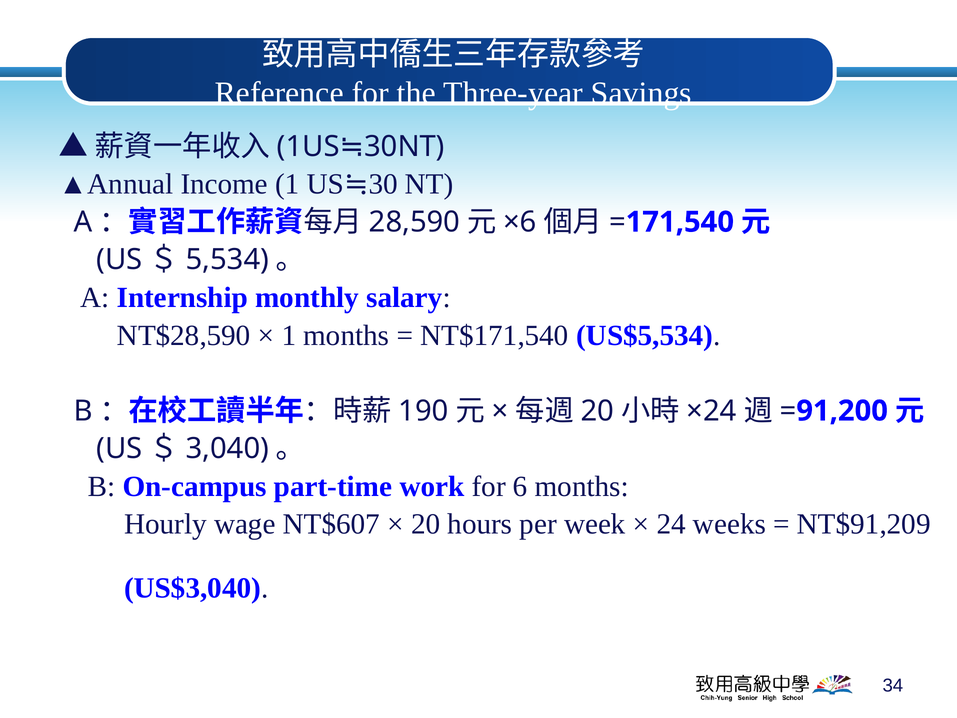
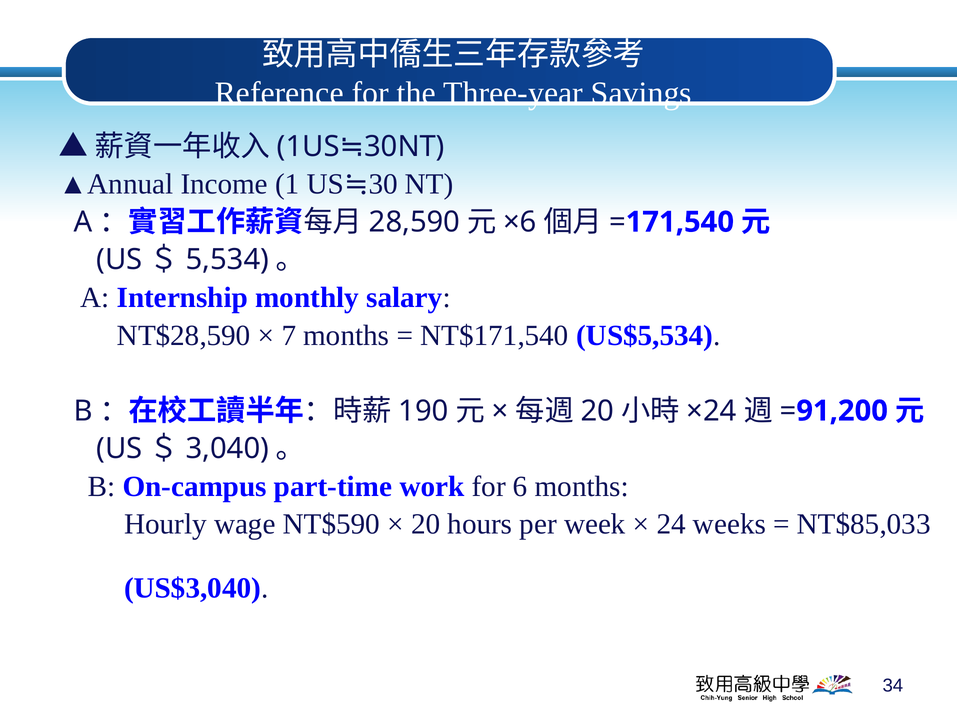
1: 1 -> 7 (289, 335)
NT$607: NT$607 -> NT$590 (331, 524)
NT$91,209: NT$91,209 -> NT$85,033 (864, 524)
